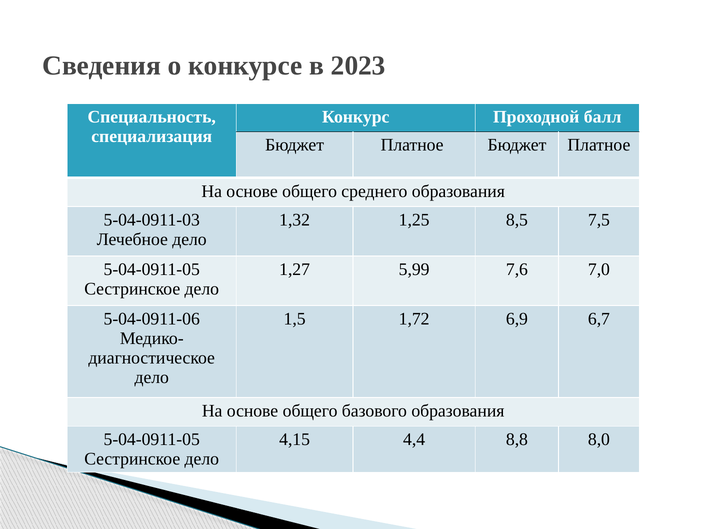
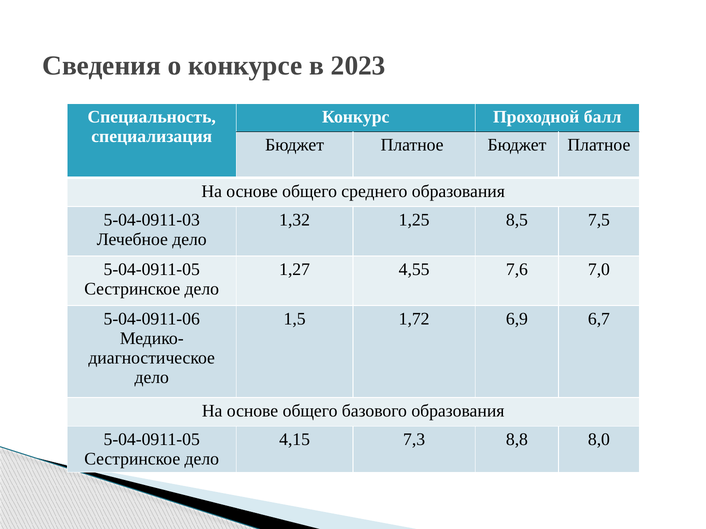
5,99: 5,99 -> 4,55 (414, 270)
4,4: 4,4 -> 7,3 (414, 440)
